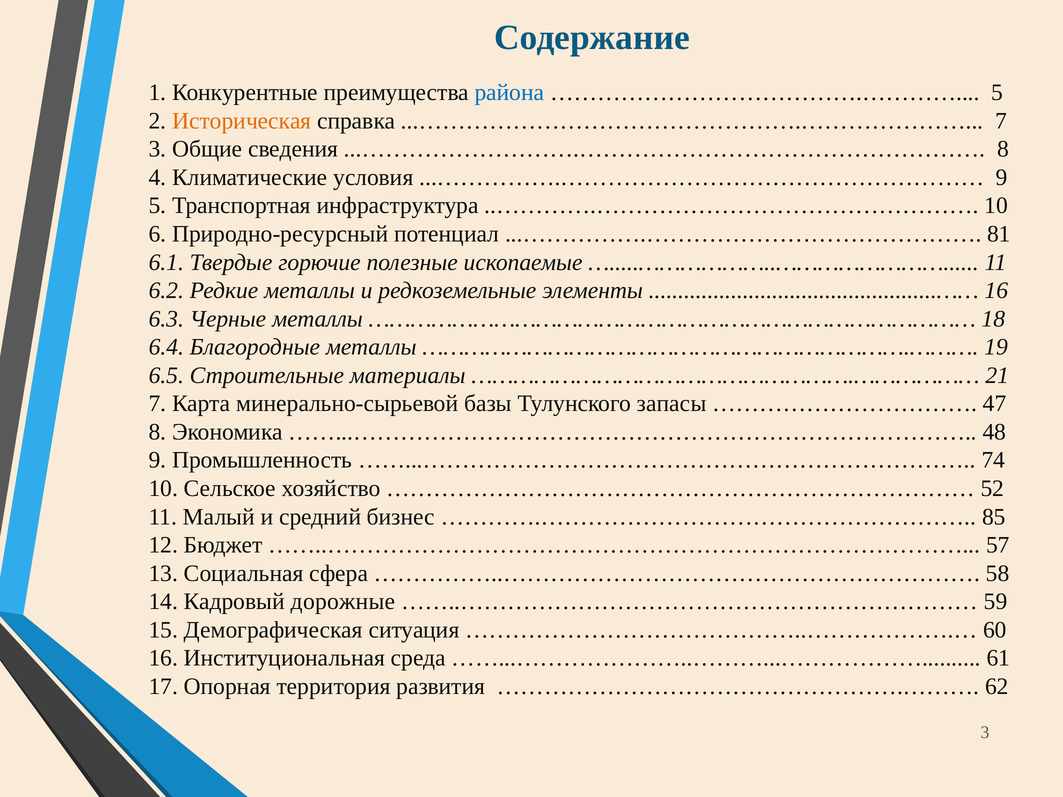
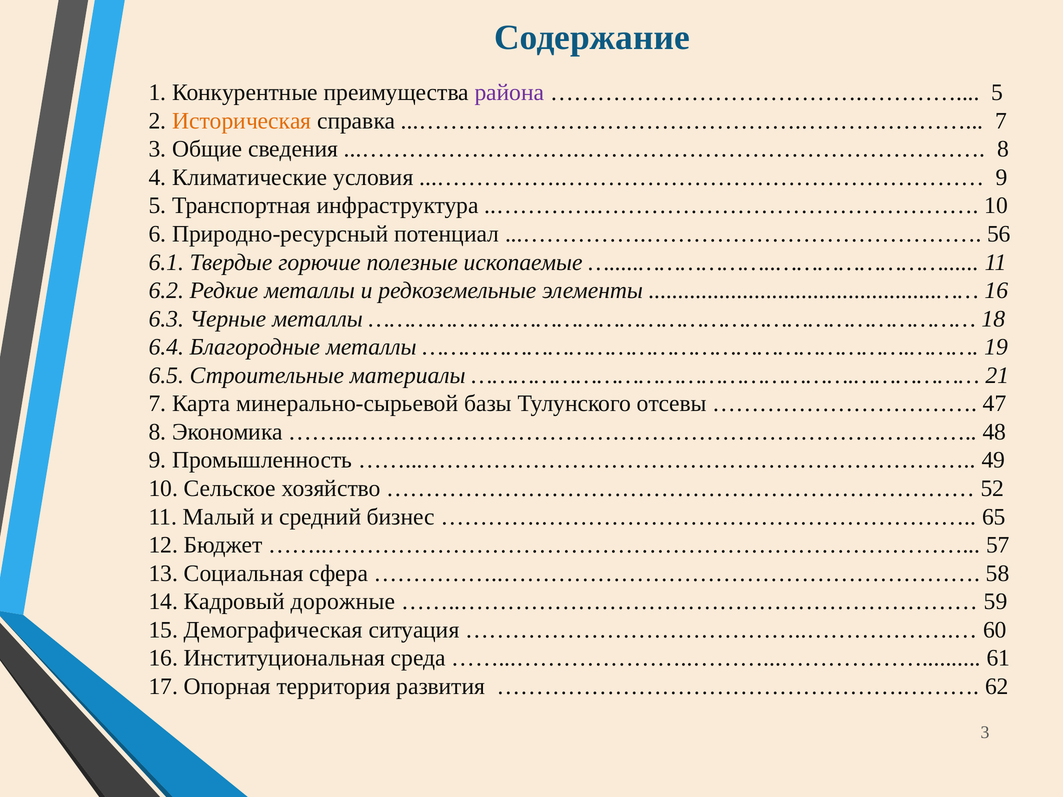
района colour: blue -> purple (510, 93)
81: 81 -> 56 (999, 234)
запасы: запасы -> отсевы (672, 404)
74: 74 -> 49 (993, 460)
85: 85 -> 65 (994, 517)
